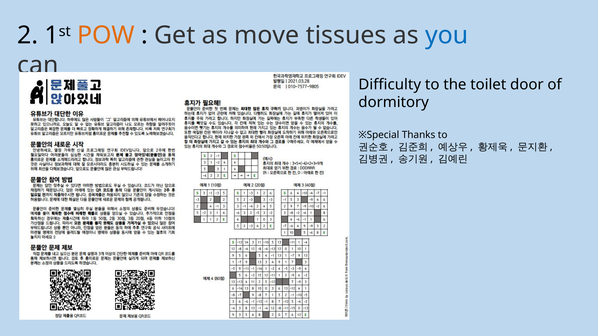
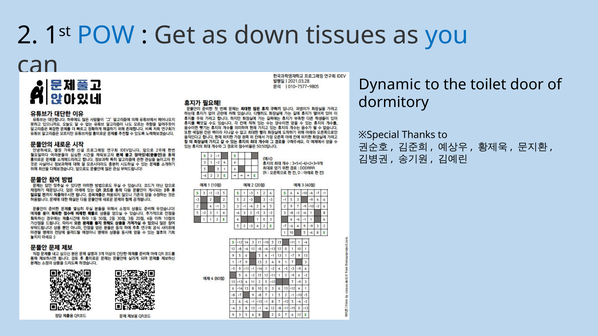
POW colour: orange -> blue (106, 35)
move: move -> down (267, 35)
Difficulty: Difficulty -> Dynamic (390, 85)
